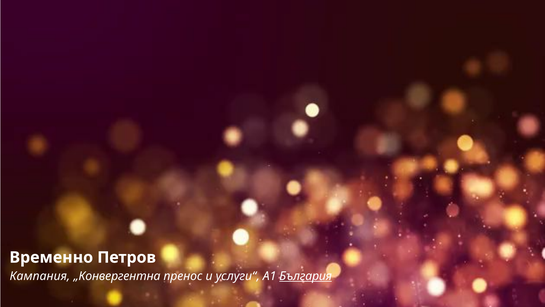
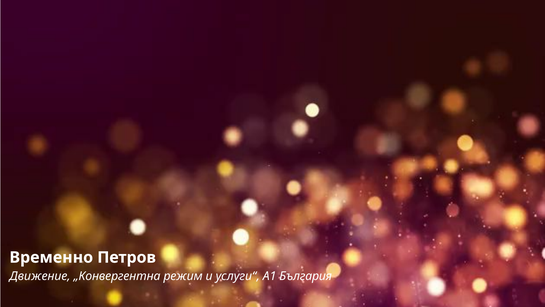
Кампания: Кампания -> Движение (40, 276)
пренос: пренос -> режим (183, 276)
България underline: present -> none (306, 276)
